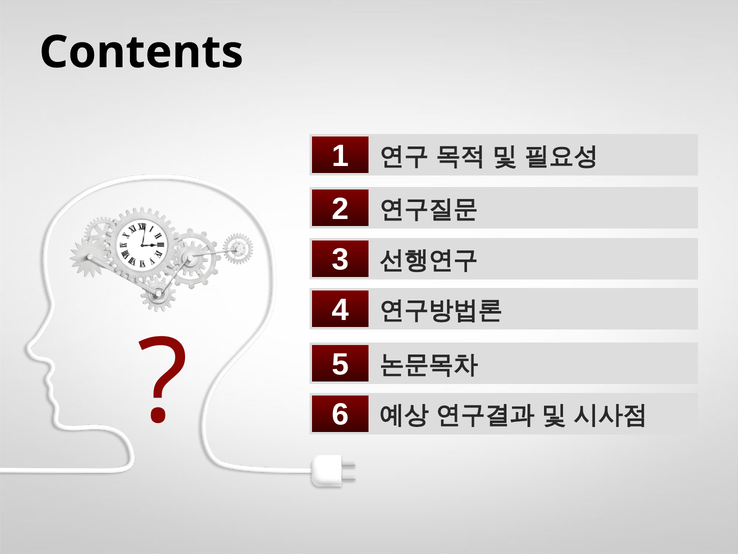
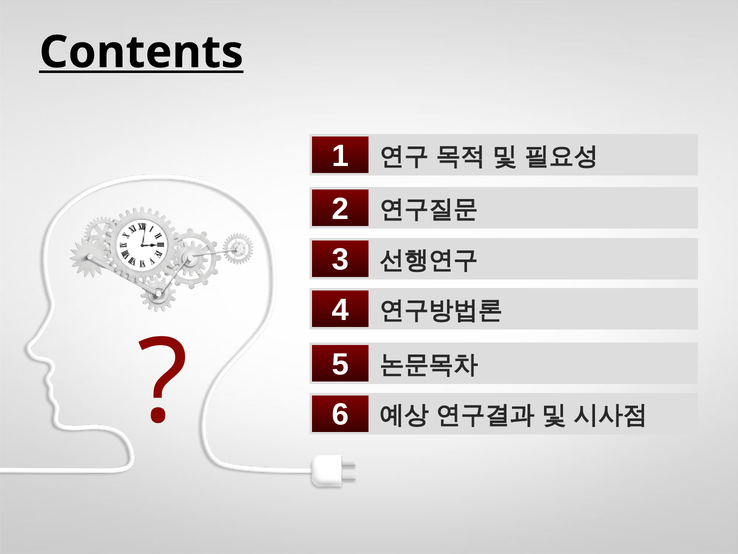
Contents underline: none -> present (141, 52)
